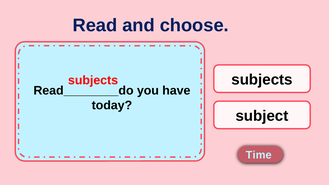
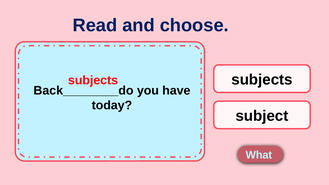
Read________do: Read________do -> Back________do (83, 91)
Time: Time -> What (259, 155)
